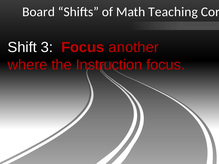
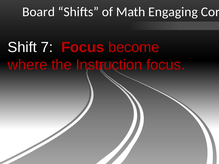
Teaching: Teaching -> Engaging (173, 12)
3: 3 -> 7 (47, 47)
another: another -> become (134, 47)
